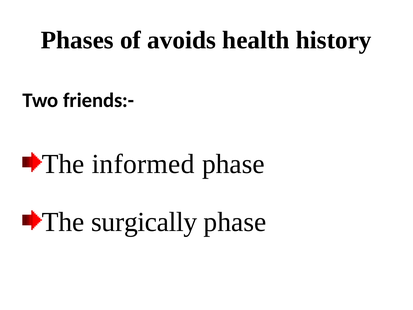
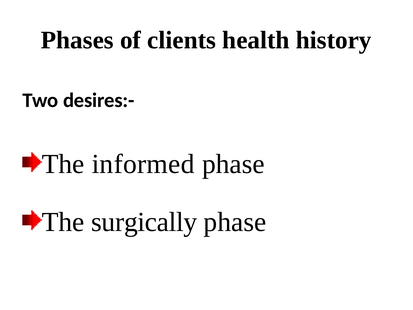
avoids: avoids -> clients (182, 40)
friends:-: friends:- -> desires:- (99, 100)
